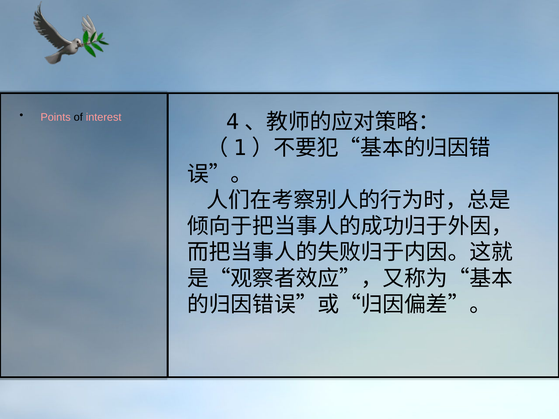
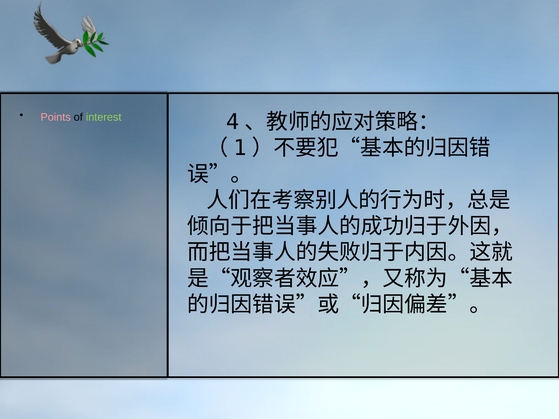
interest colour: pink -> light green (104, 117)
